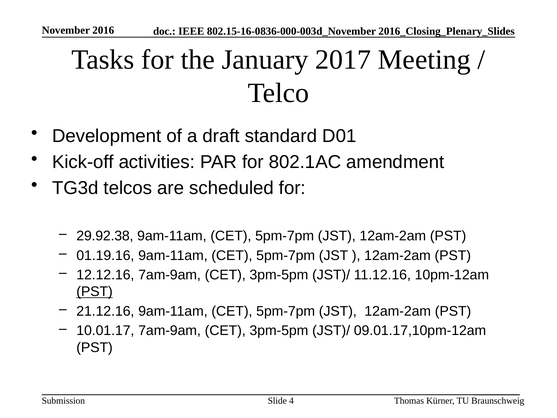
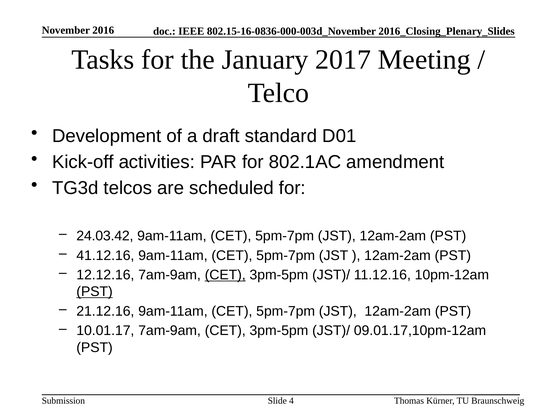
29.92.38: 29.92.38 -> 24.03.42 (105, 236)
01.19.16: 01.19.16 -> 41.12.16 (105, 255)
CET underline: none -> present (225, 275)
